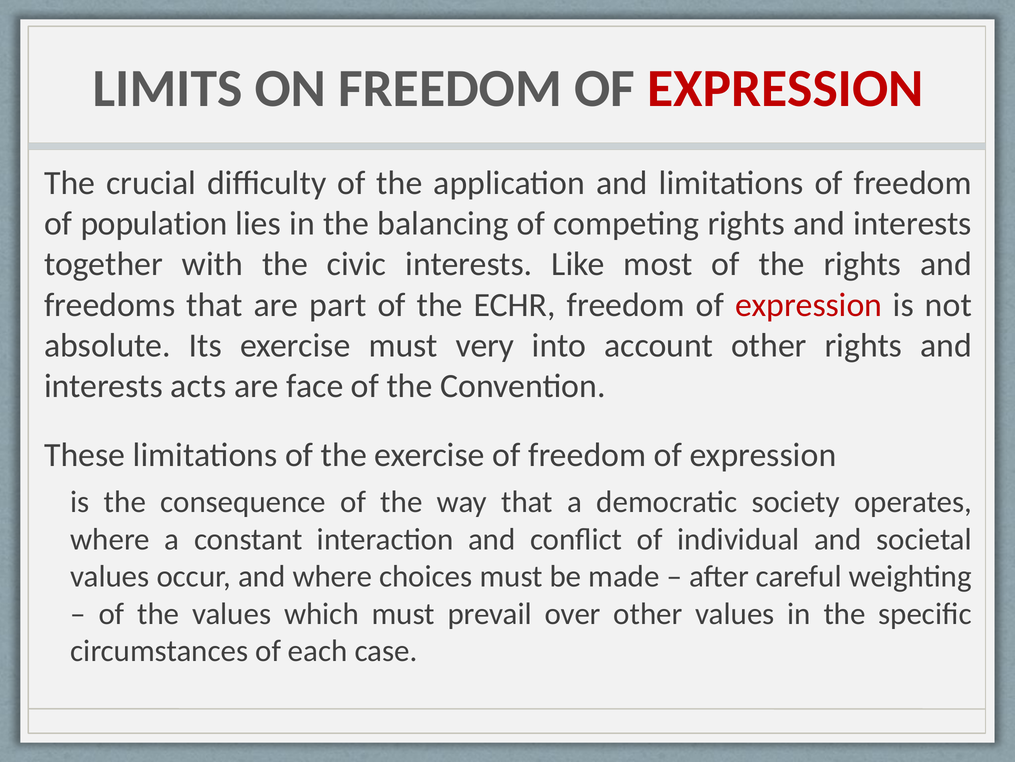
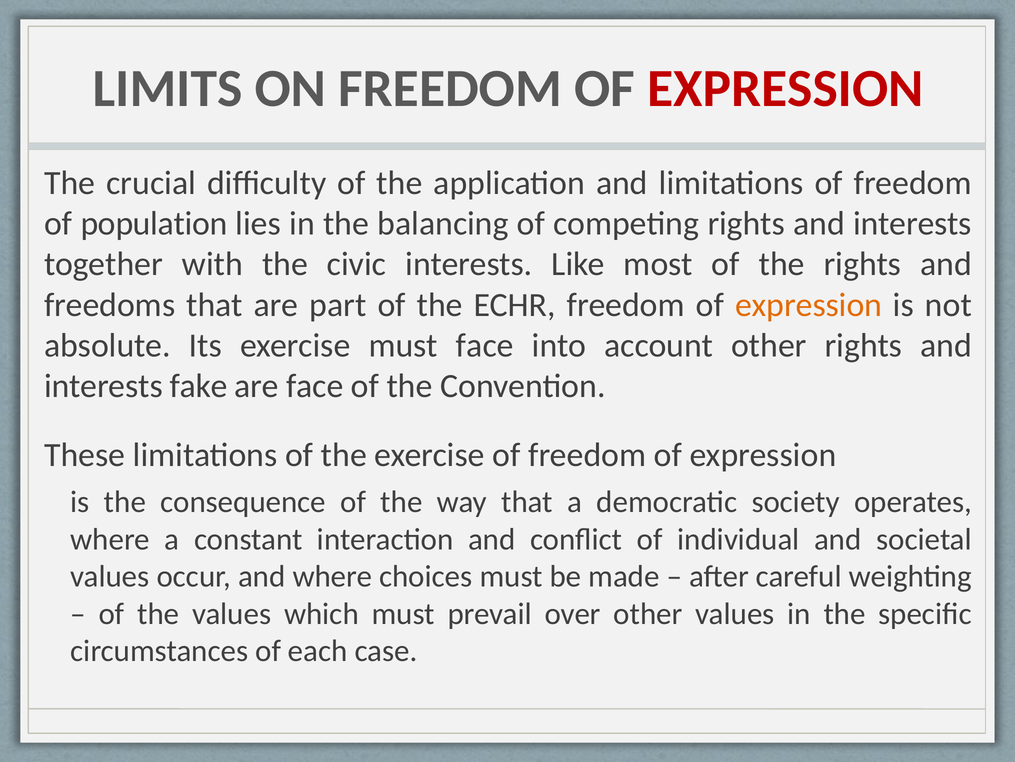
expression colour: red -> orange (809, 305)
must very: very -> face (485, 345)
acts: acts -> fake (199, 386)
